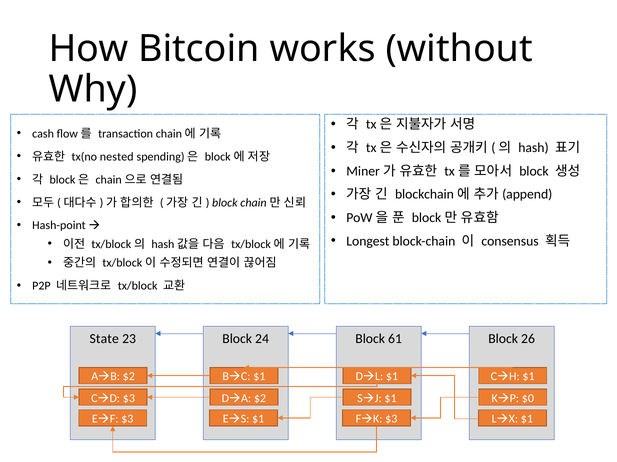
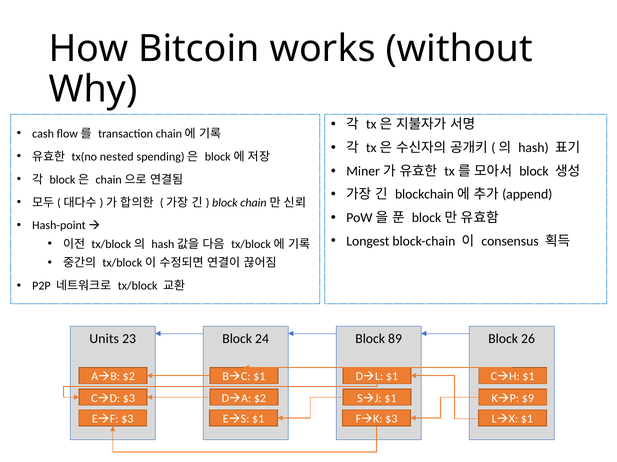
State: State -> Units (104, 339)
61: 61 -> 89 (395, 339)
$0: $0 -> $9 (528, 399)
